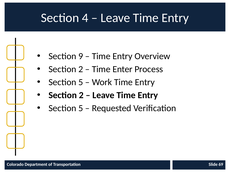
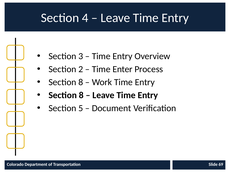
9: 9 -> 3 (81, 56)
5: 5 -> 8 (81, 82)
2: 2 -> 8 (81, 95)
Requested: Requested -> Document (112, 108)
